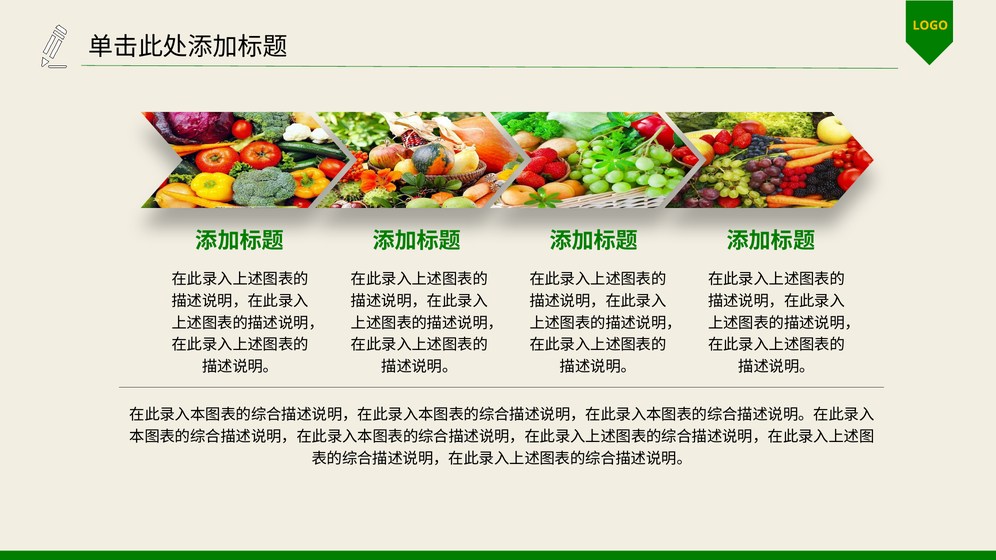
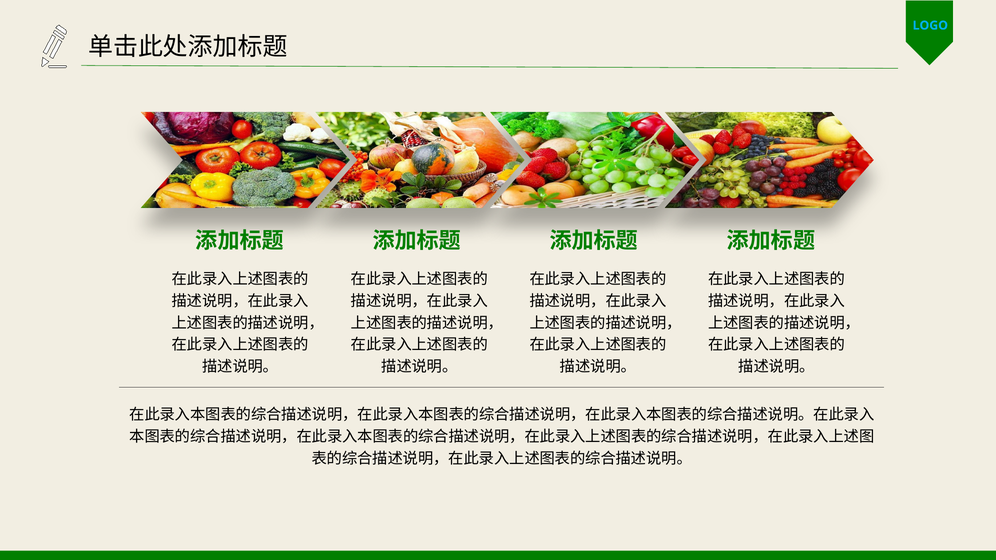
LOGO colour: yellow -> light blue (930, 25)
